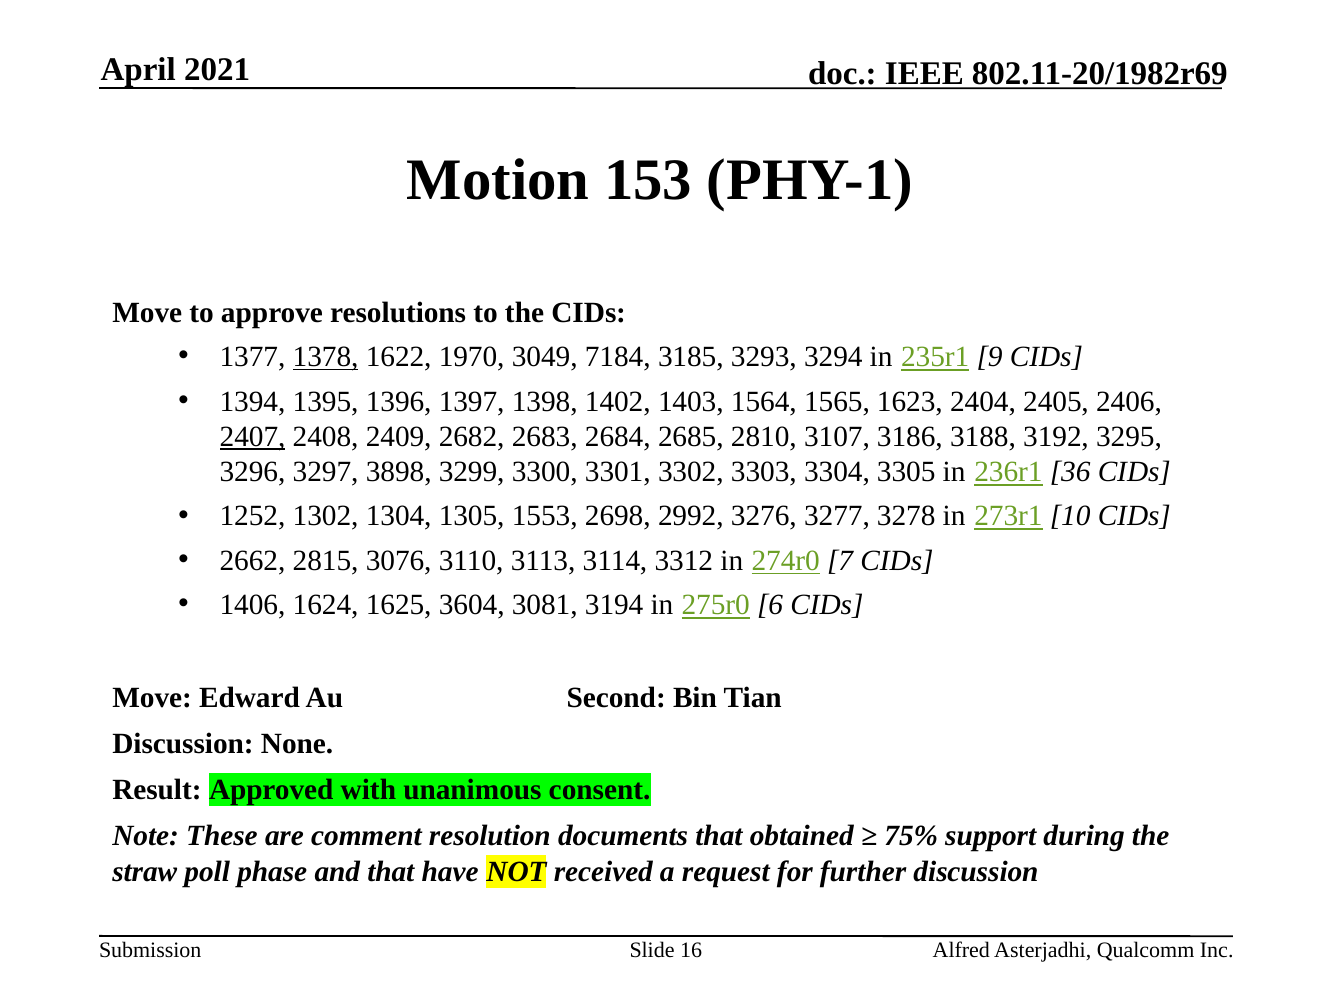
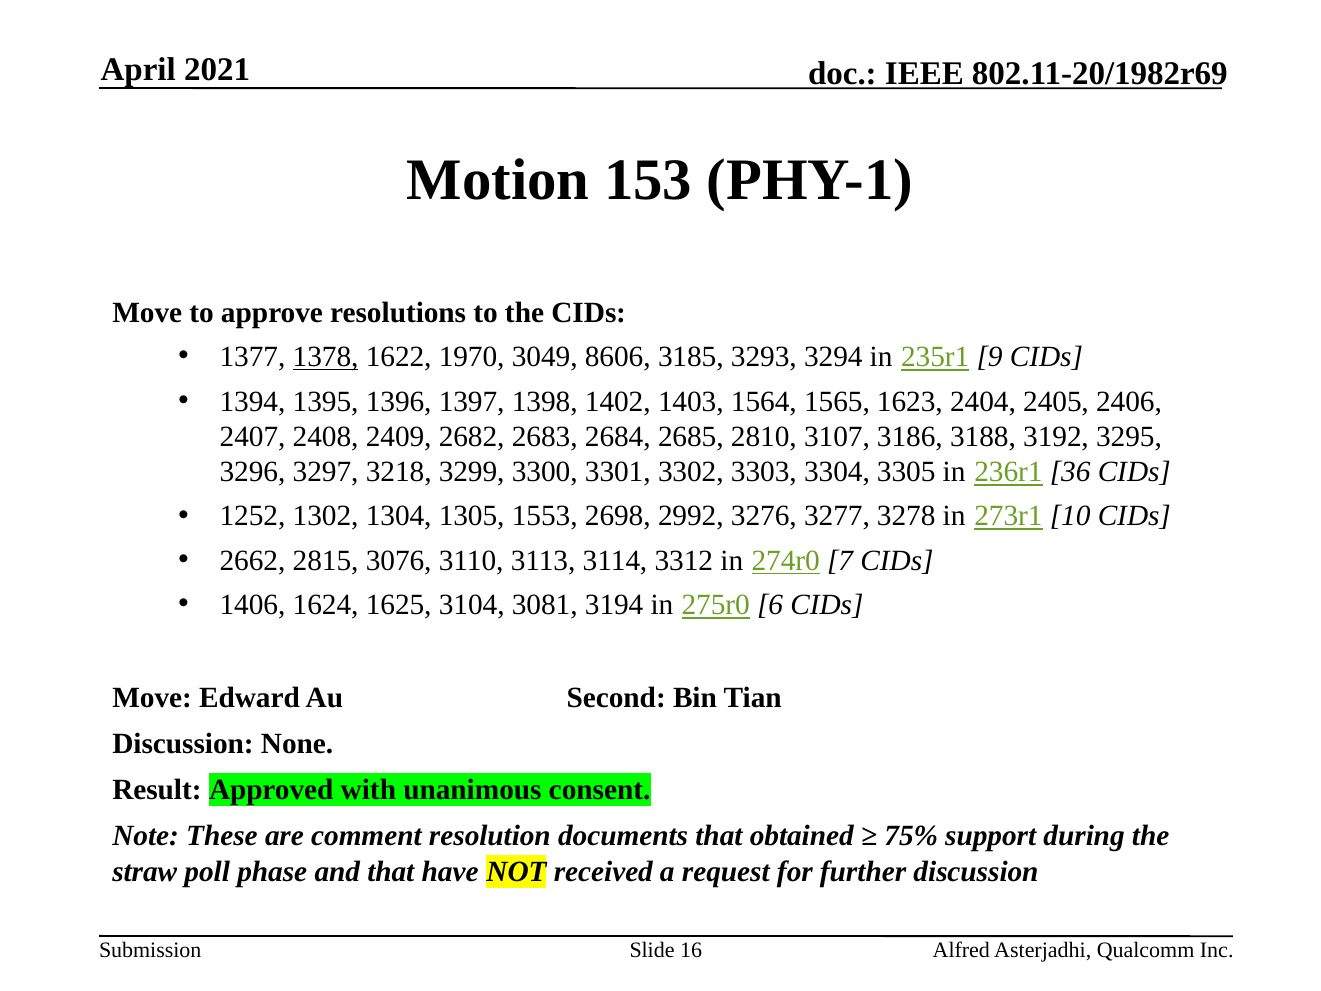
7184: 7184 -> 8606 (618, 357)
2407 underline: present -> none (253, 436)
3898: 3898 -> 3218 (399, 472)
3604: 3604 -> 3104 (472, 605)
